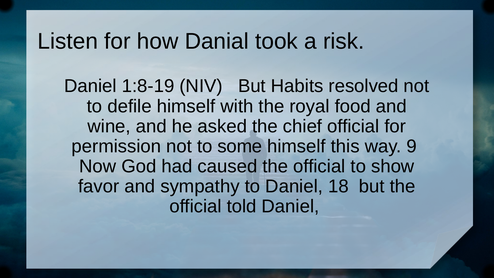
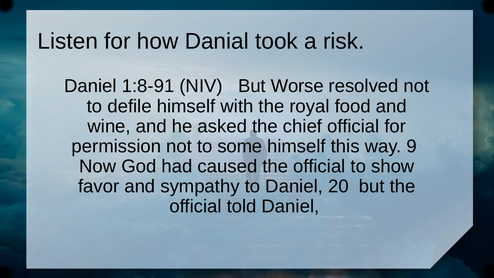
1:8-19: 1:8-19 -> 1:8-91 (148, 86)
Habits: Habits -> Worse (297, 86)
18: 18 -> 20 (338, 186)
